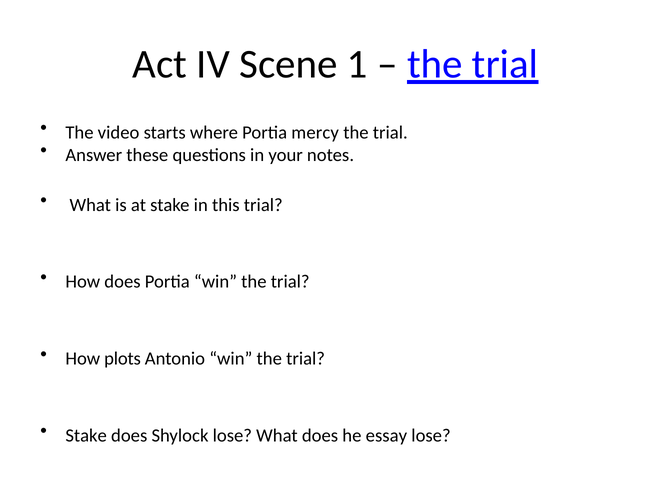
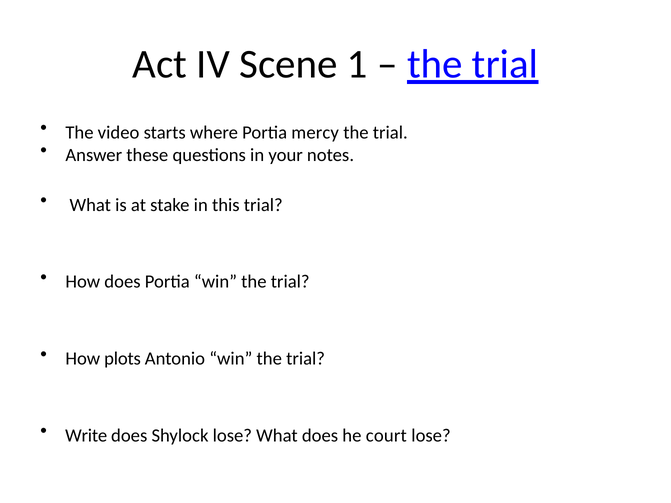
Stake: Stake -> Write (86, 436)
essay: essay -> court (386, 436)
